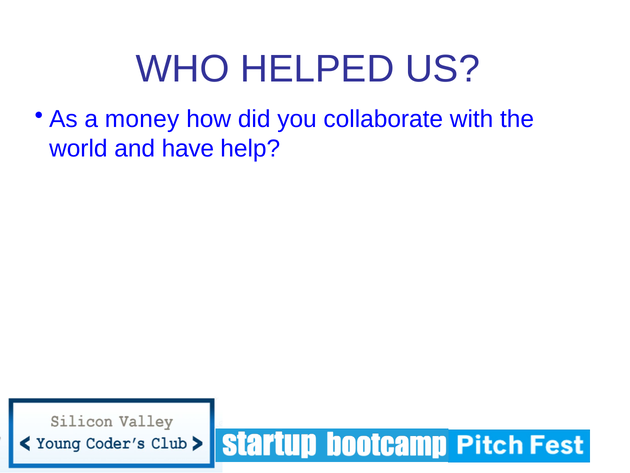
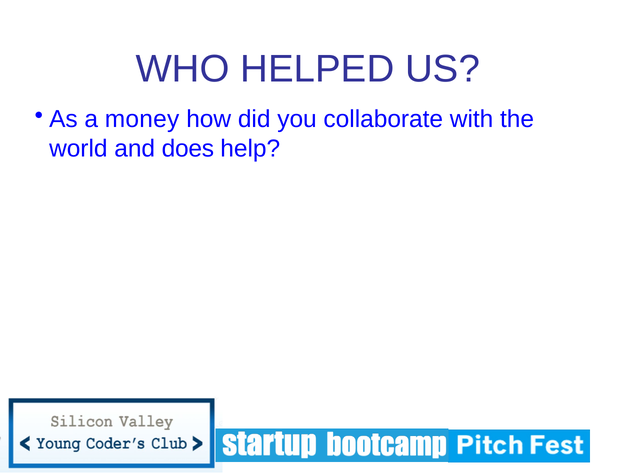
have: have -> does (188, 149)
